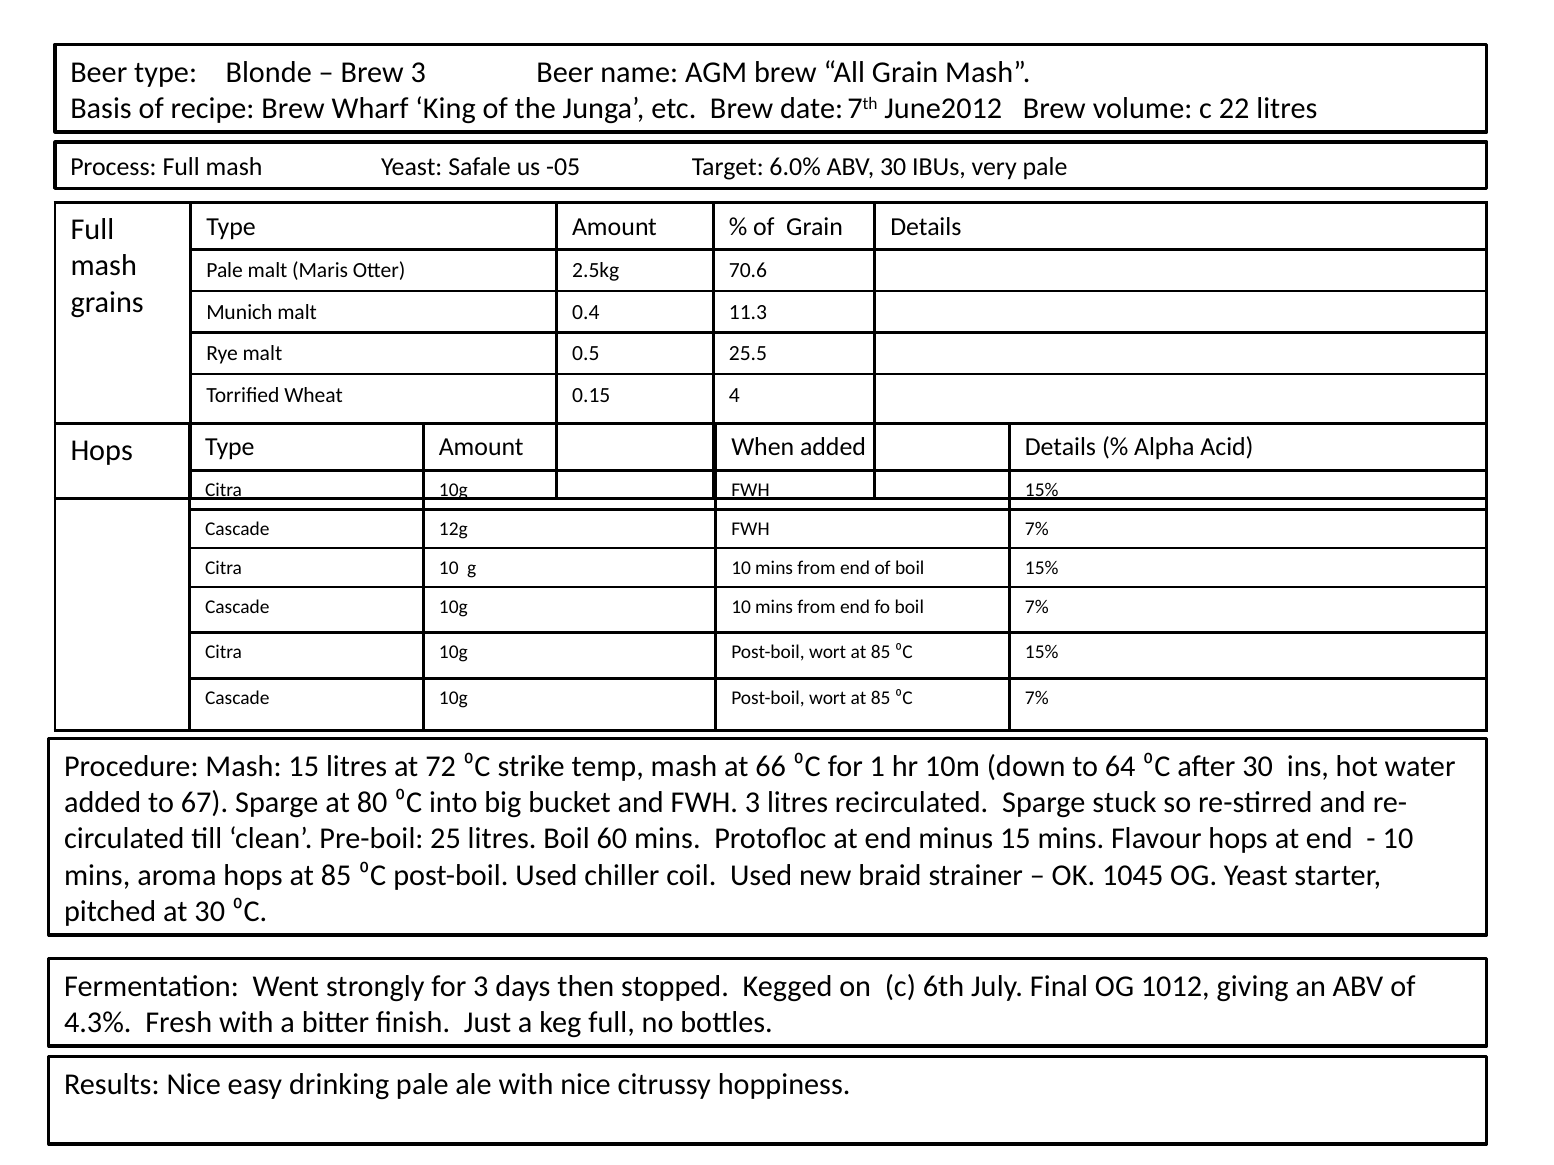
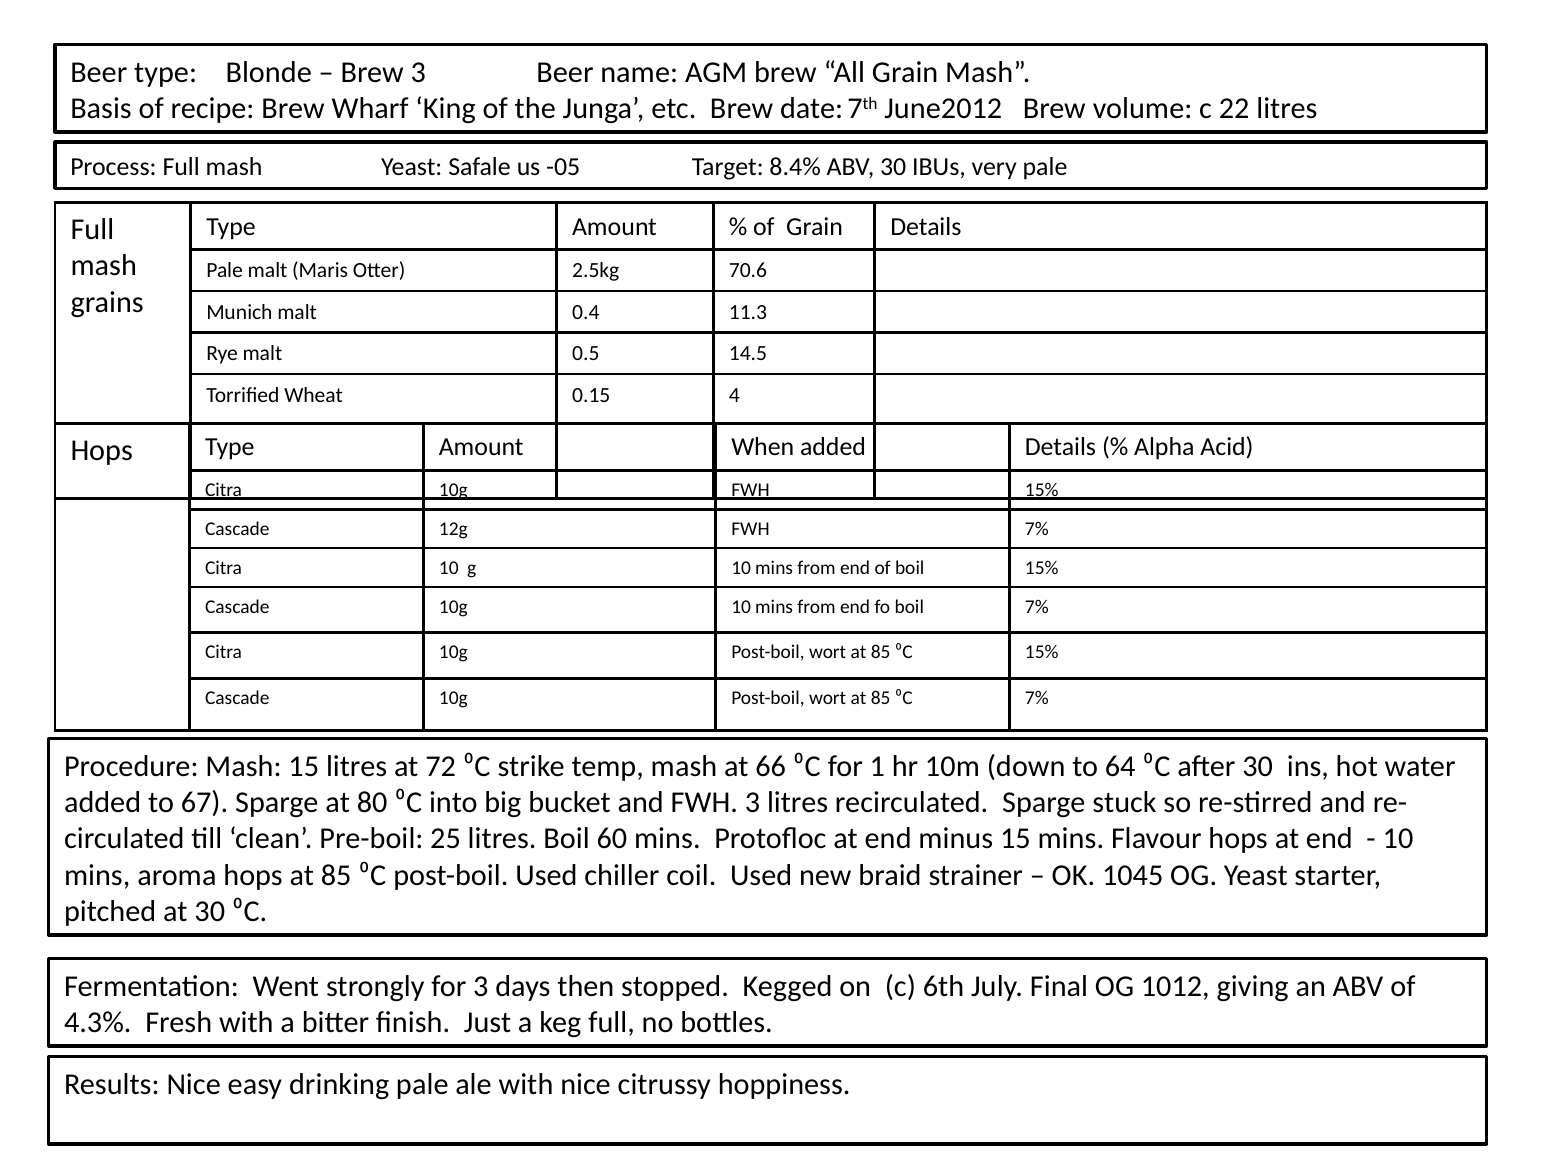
6.0%: 6.0% -> 8.4% (795, 167)
25.5: 25.5 -> 14.5 (748, 354)
